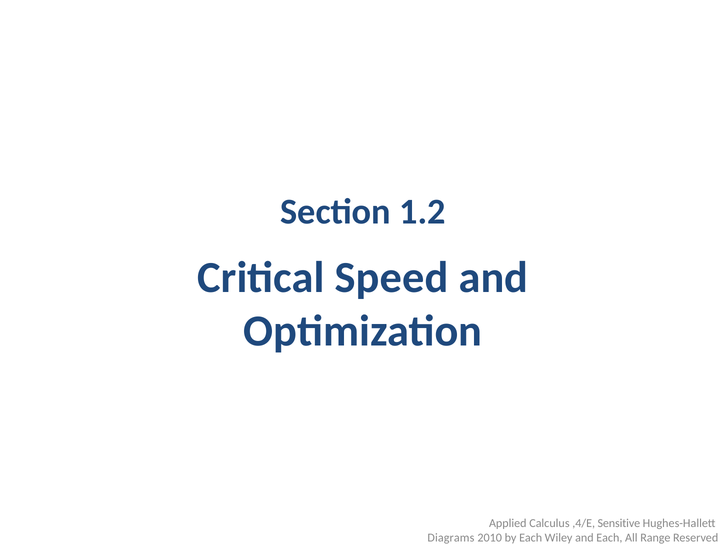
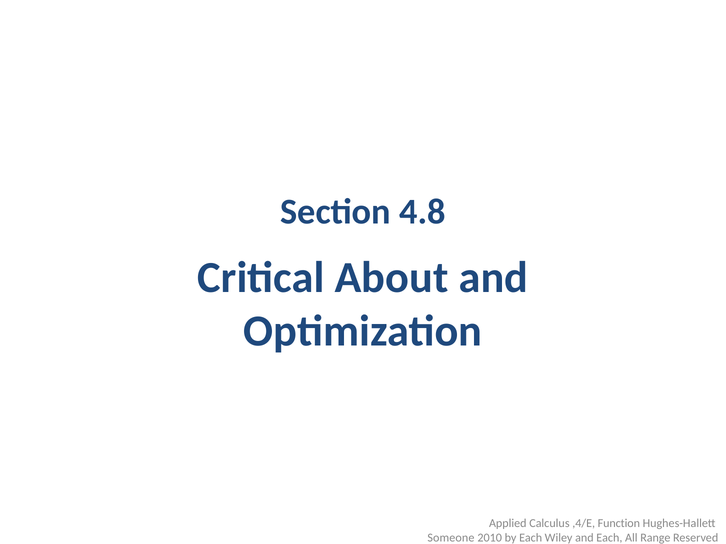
1.2: 1.2 -> 4.8 (422, 212)
Speed: Speed -> About (392, 278)
Sensitive: Sensitive -> Function (619, 524)
Diagrams: Diagrams -> Someone (451, 538)
